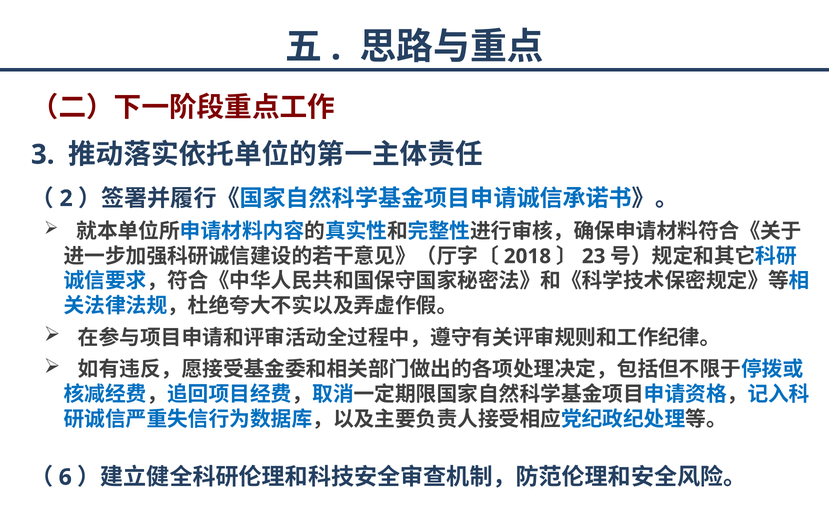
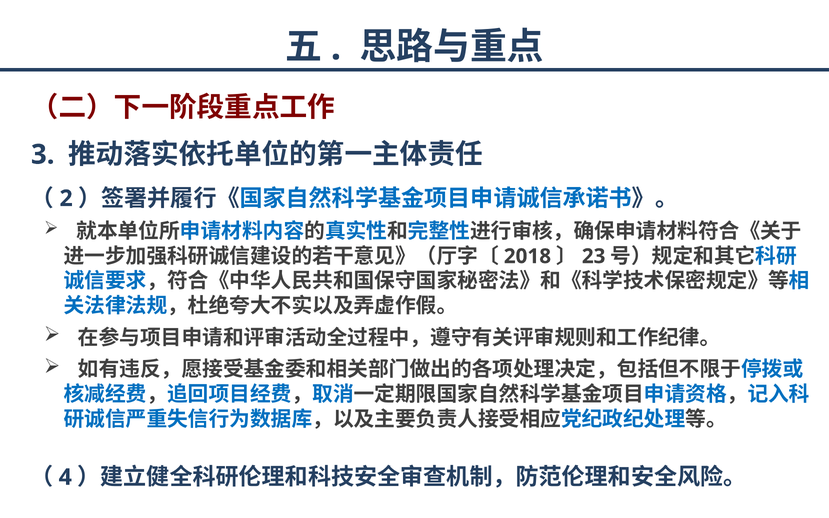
6: 6 -> 4 (65, 477)
